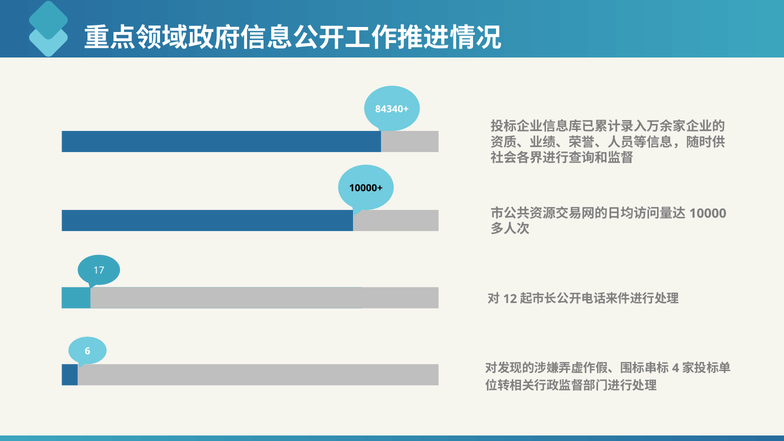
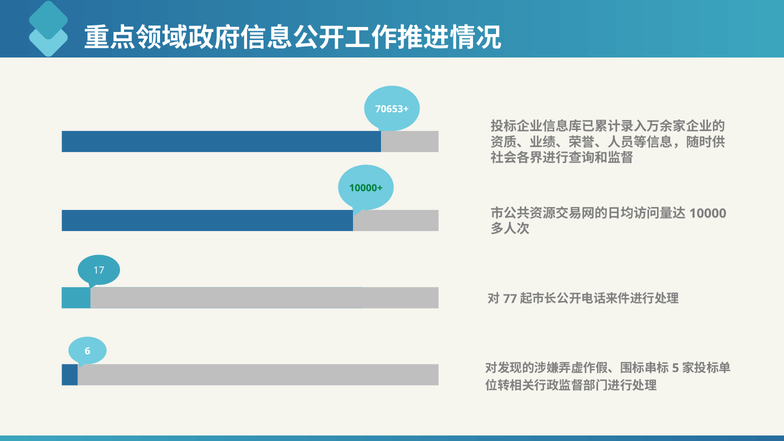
84340+: 84340+ -> 70653+ (392, 109)
10000+ colour: black -> green (366, 188)
12: 12 -> 77 (510, 299)
4: 4 -> 5 (676, 368)
